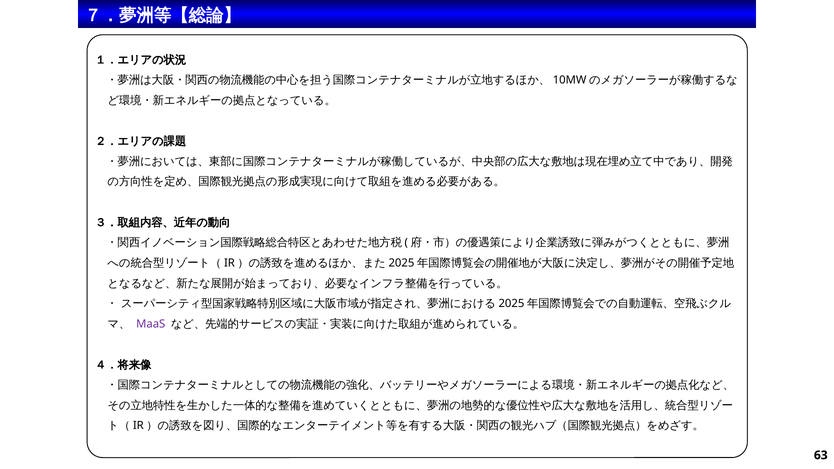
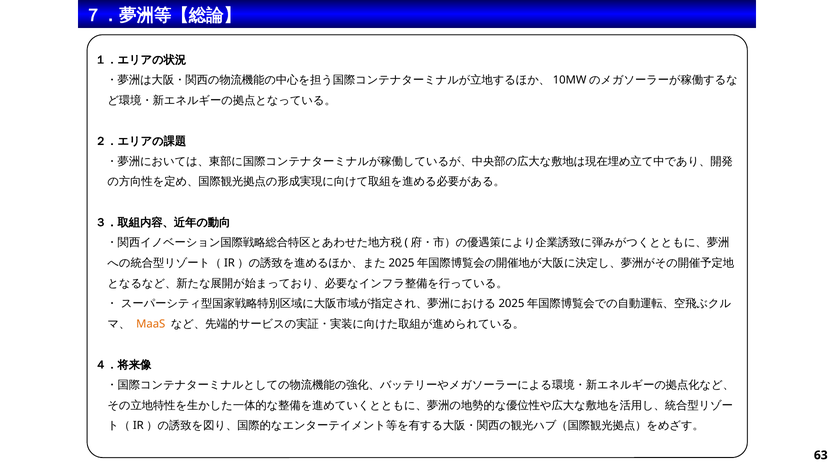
MaaS colour: purple -> orange (151, 324)
